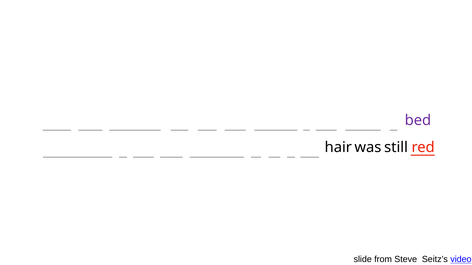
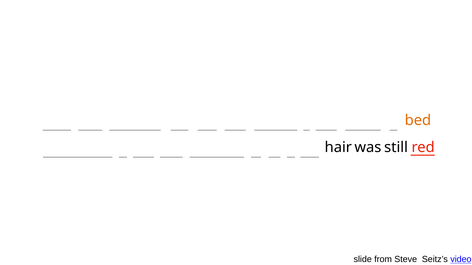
bed colour: purple -> orange (418, 121)
